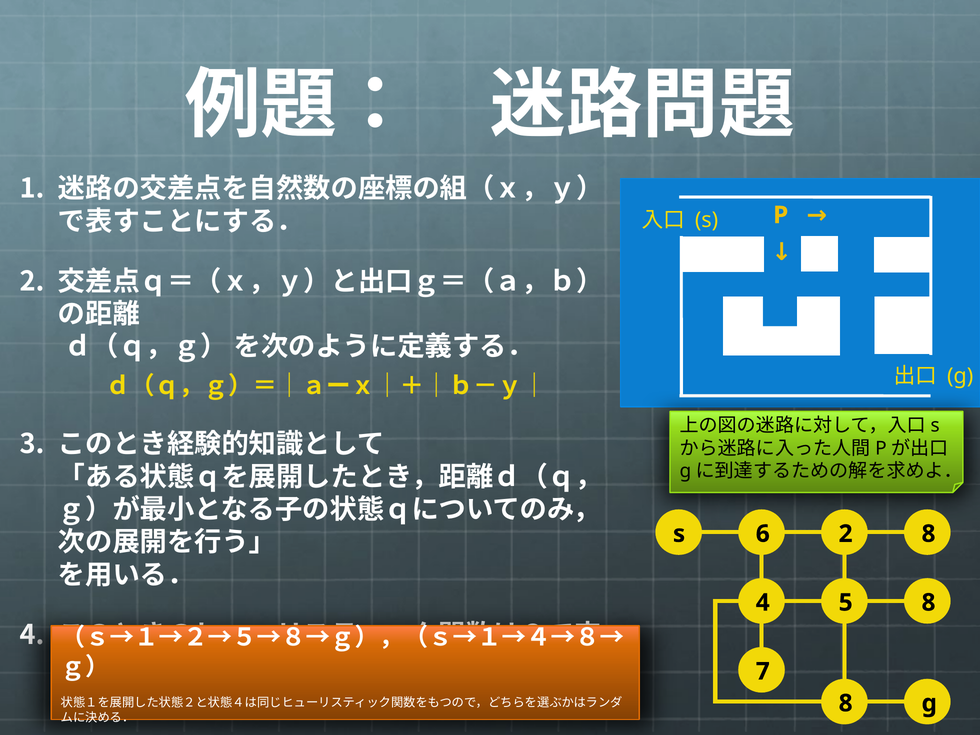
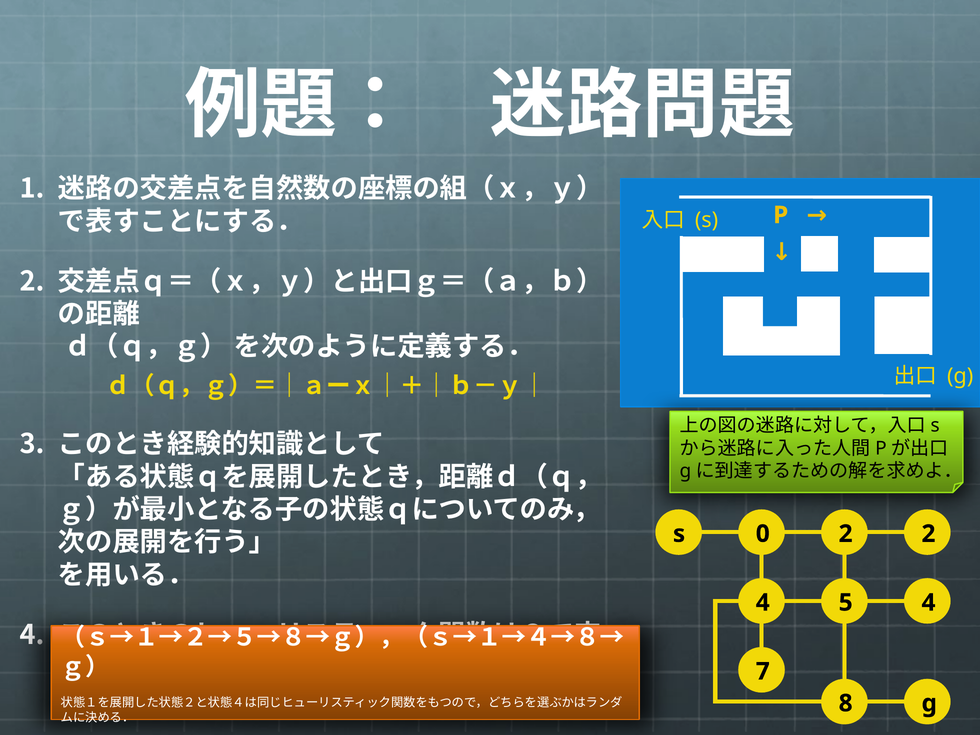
6: 6 -> 0 (763, 534)
2 8: 8 -> 2 (929, 534)
5 8: 8 -> 4 (929, 603)
